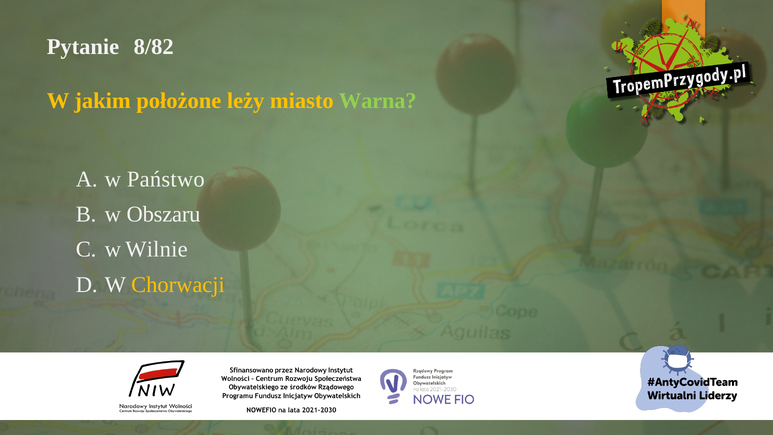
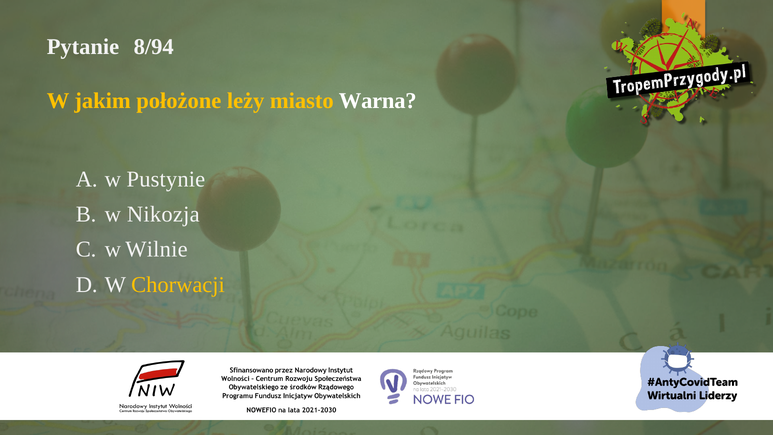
8/82: 8/82 -> 8/94 (154, 47)
Warna colour: light green -> white (378, 101)
Państwo: Państwo -> Pustynie (166, 179)
Obszaru: Obszaru -> Nikozja (163, 214)
